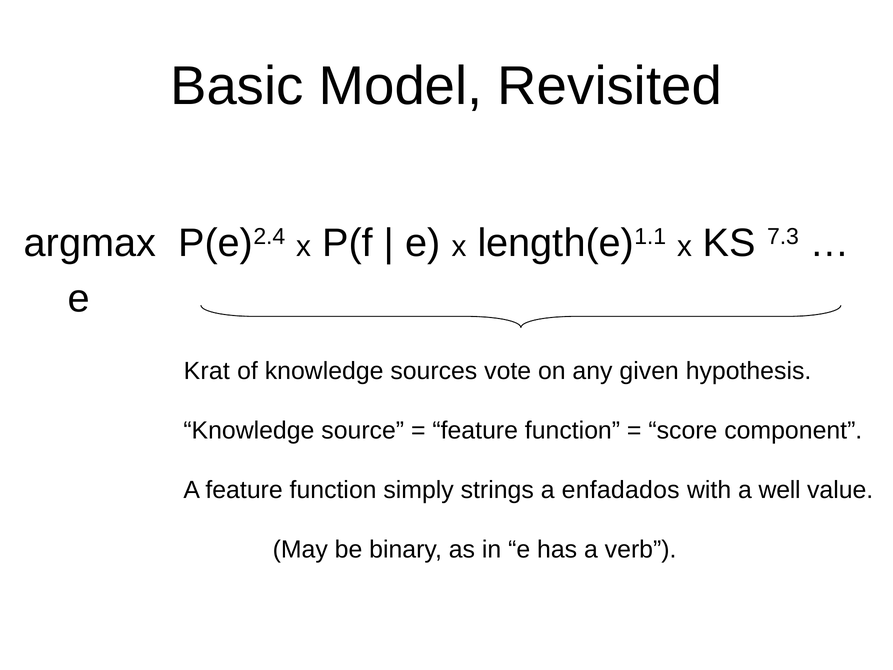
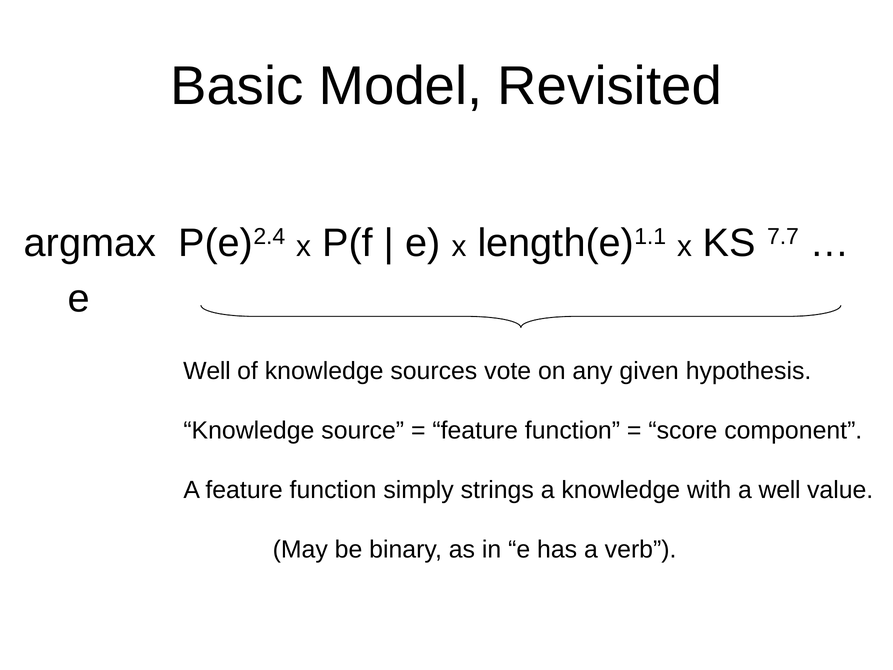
7.3: 7.3 -> 7.7 (783, 236)
Krat: Krat -> Well (207, 371)
a enfadados: enfadados -> knowledge (621, 490)
